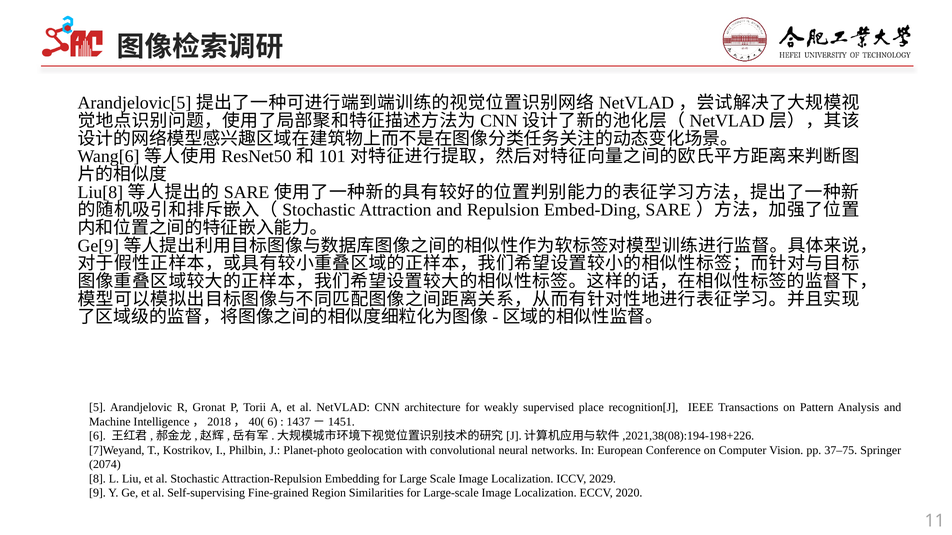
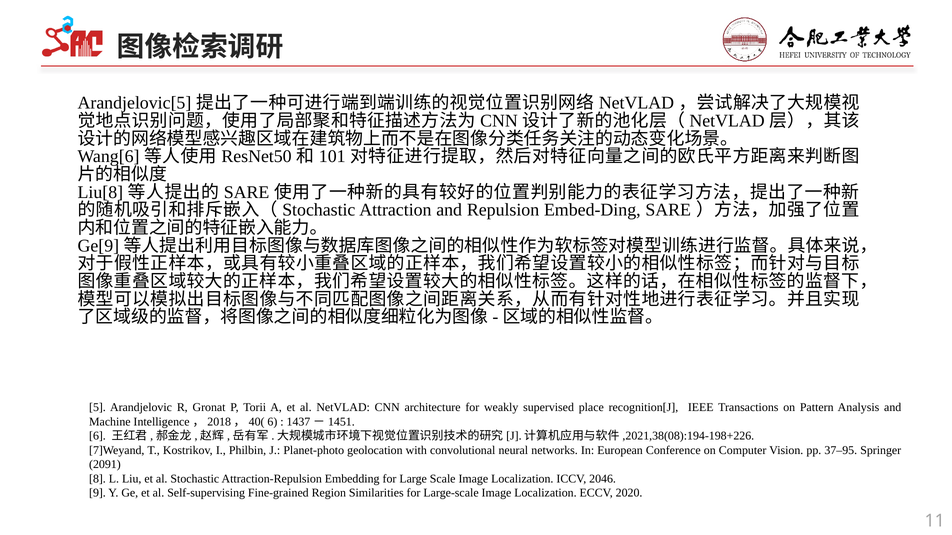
37–75: 37–75 -> 37–95 (841, 451)
2074: 2074 -> 2091 (105, 465)
2029: 2029 -> 2046 (603, 479)
